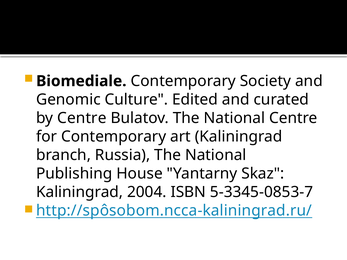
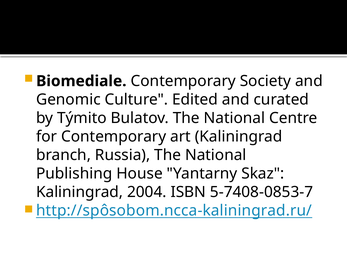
by Centre: Centre -> Týmito (82, 118)
5-3345-0853-7: 5-3345-0853-7 -> 5-7408-0853-7 (262, 192)
